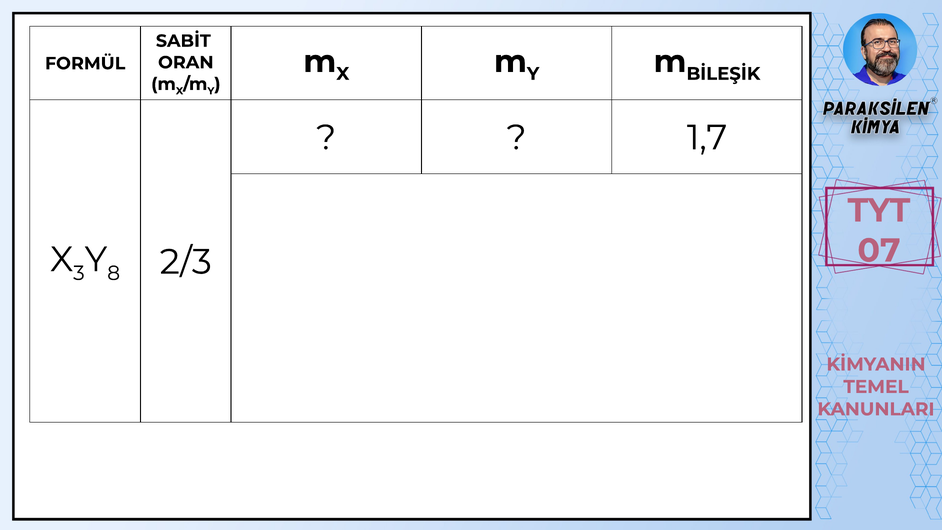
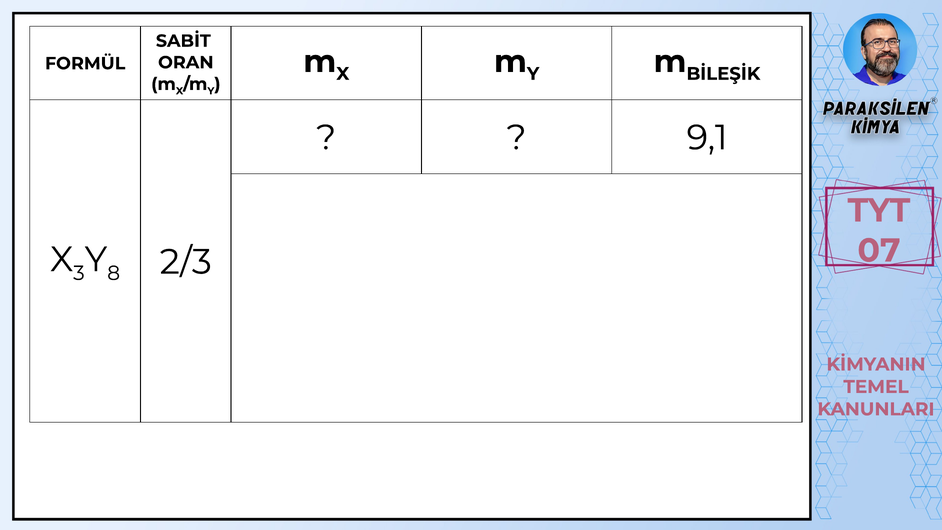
1,7: 1,7 -> 9,1 (707, 138)
